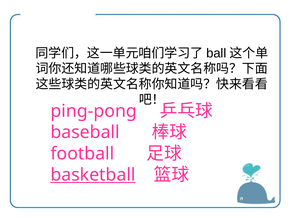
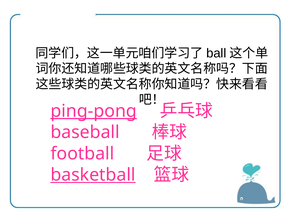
ping-pong underline: none -> present (94, 111)
